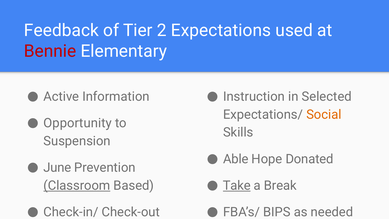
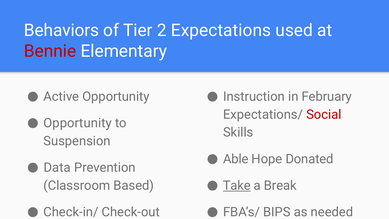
Feedback: Feedback -> Behaviors (62, 30)
Active Information: Information -> Opportunity (116, 97)
Selected: Selected -> February (327, 97)
Social colour: orange -> red (324, 114)
June: June -> Data (57, 167)
Classroom underline: present -> none (77, 185)
